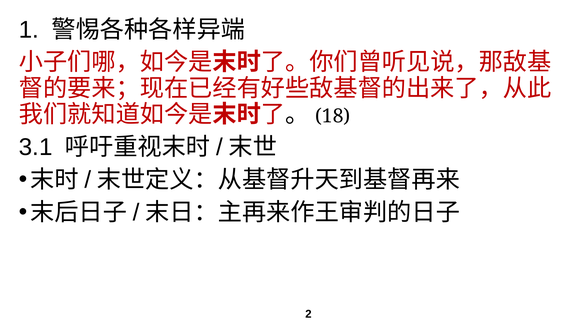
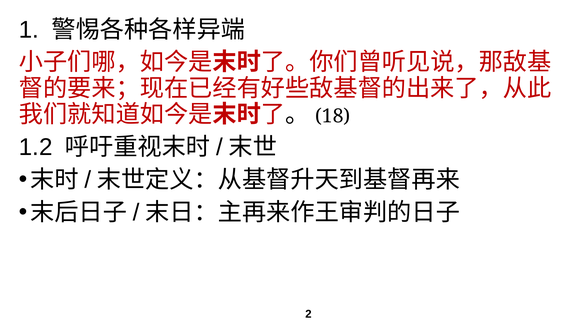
3.1: 3.1 -> 1.2 (36, 147)
